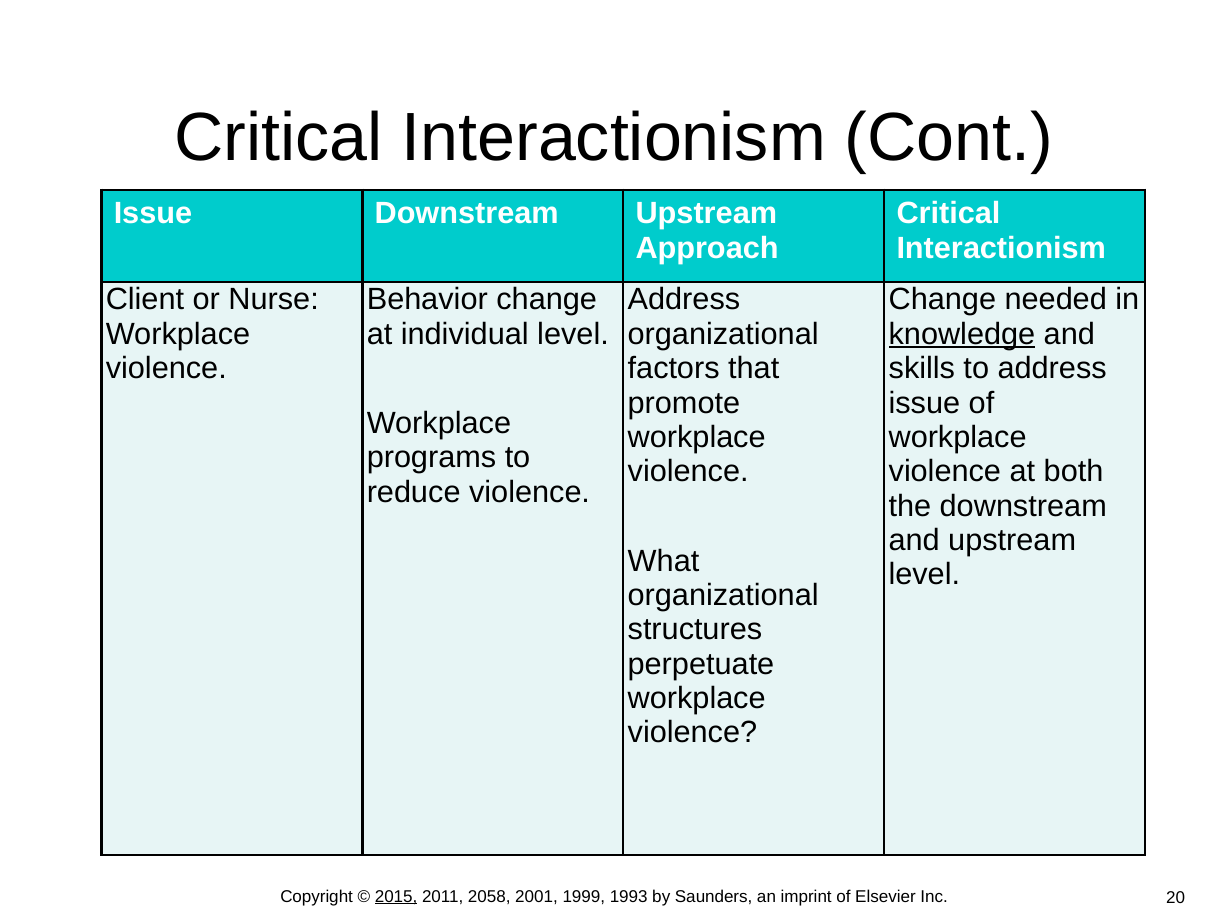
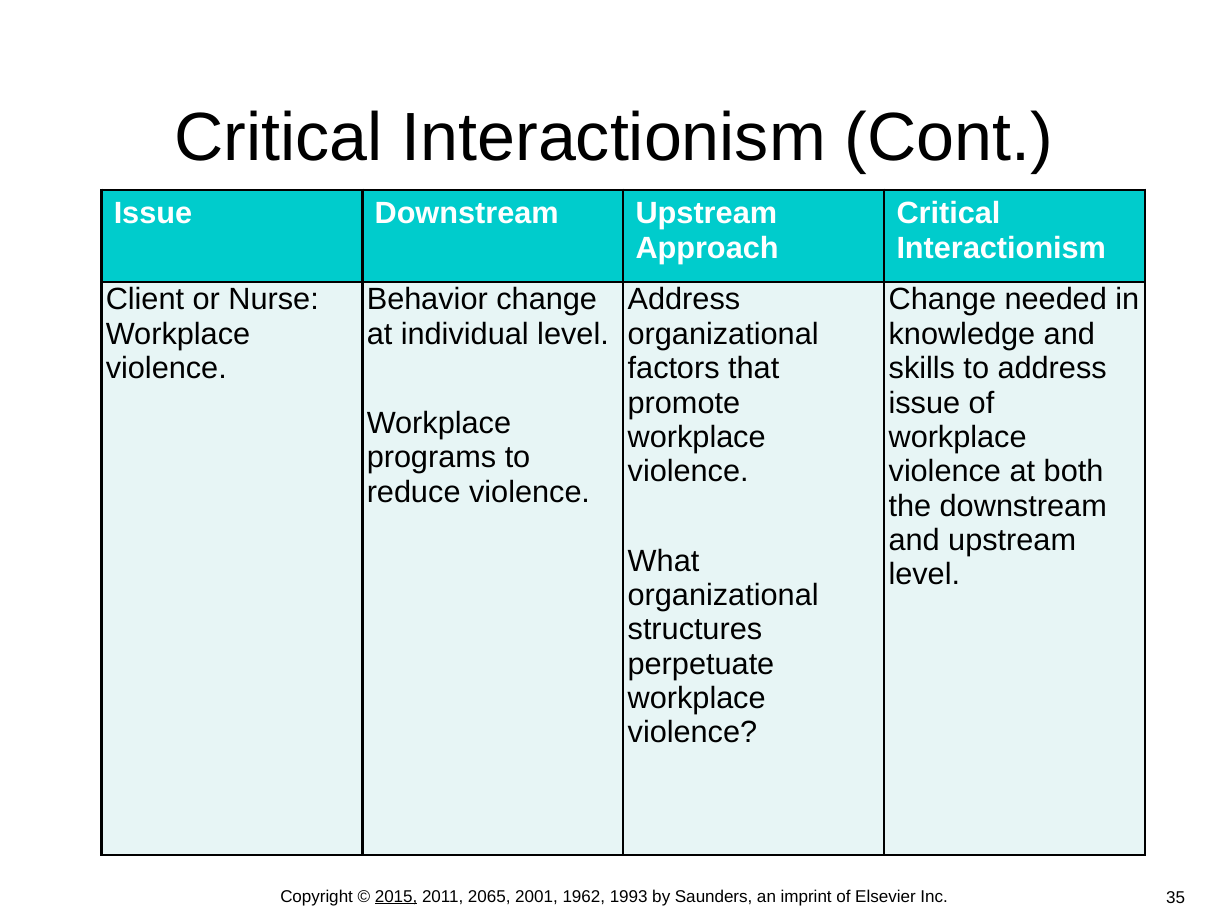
knowledge underline: present -> none (962, 334)
2058: 2058 -> 2065 (489, 897)
1999: 1999 -> 1962 (584, 897)
20: 20 -> 35 (1176, 898)
